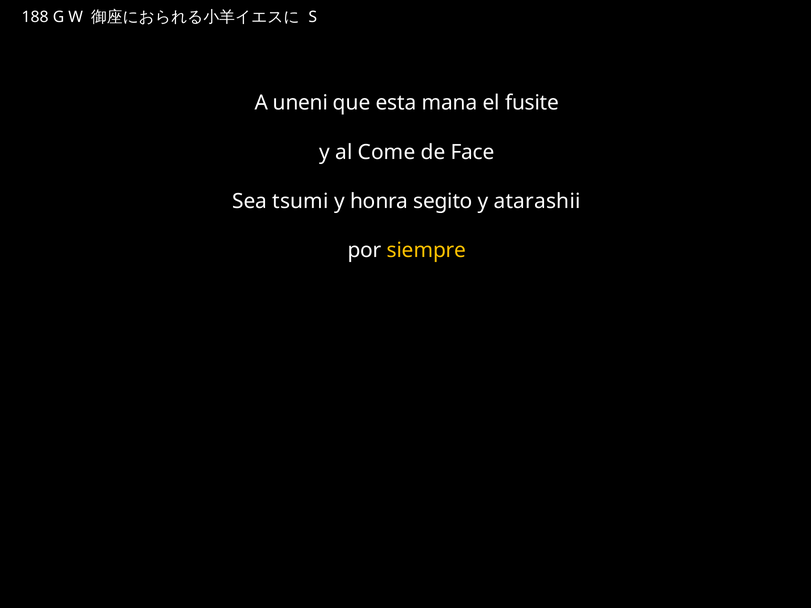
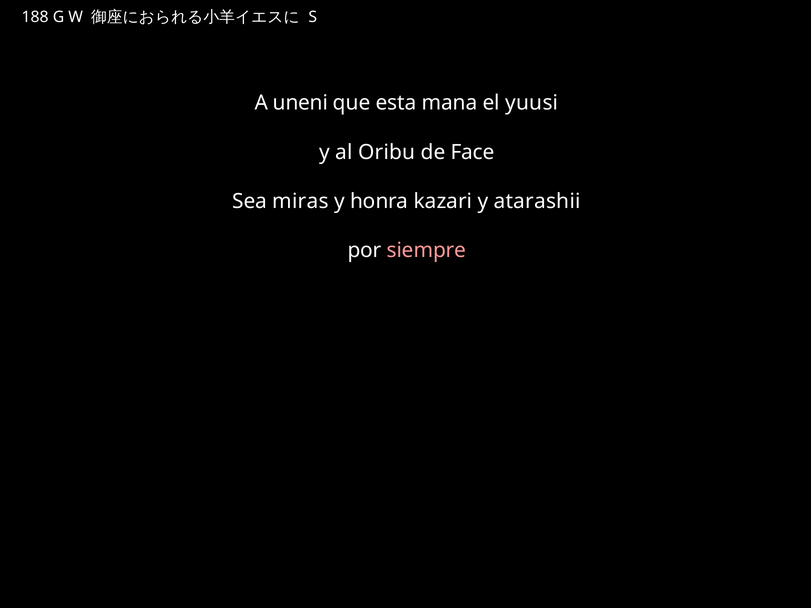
fusite: fusite -> yuusi (532, 103)
Come: Come -> Oribu (387, 152)
tsumi: tsumi -> miras (300, 201)
segito: segito -> kazari (443, 201)
siempre colour: yellow -> pink (427, 251)
